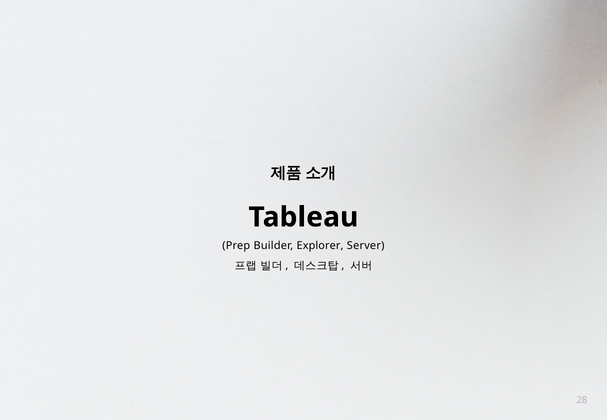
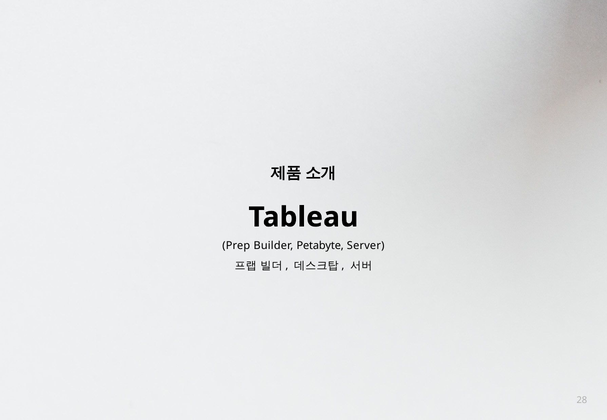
Explorer: Explorer -> Petabyte (320, 246)
